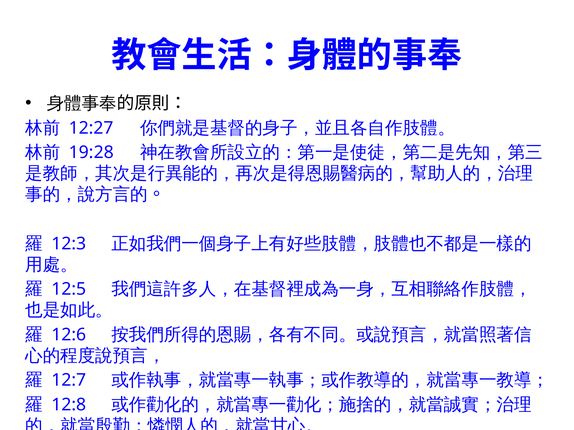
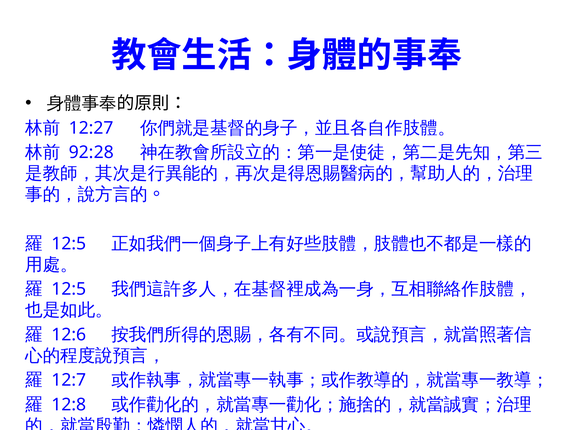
19:28: 19:28 -> 92:28 (91, 153)
12:3: 12:3 -> 12:5 (69, 244)
